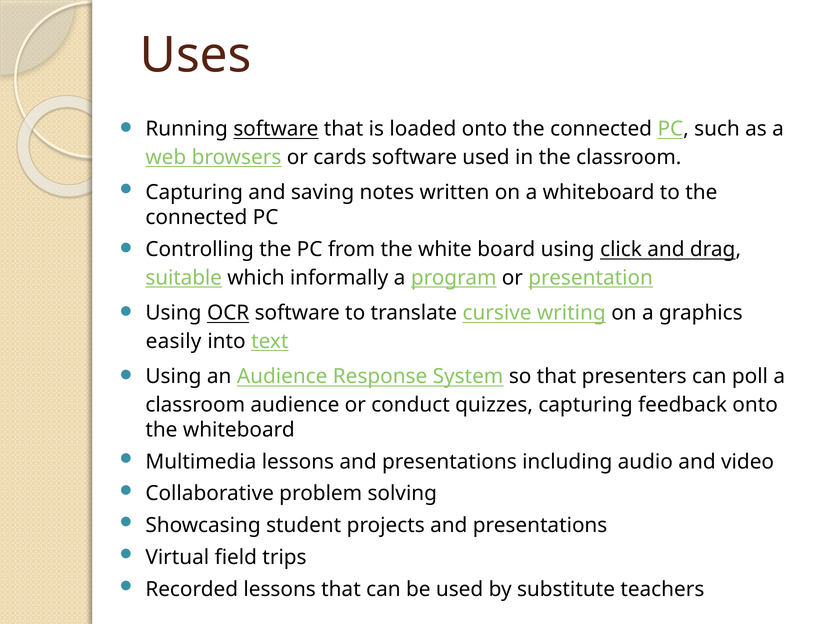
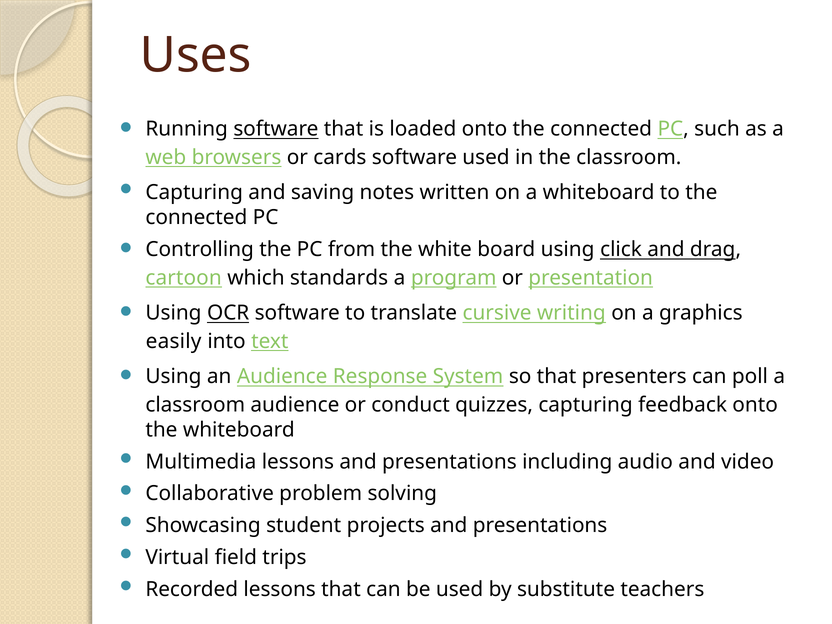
suitable: suitable -> cartoon (184, 278)
informally: informally -> standards (339, 278)
